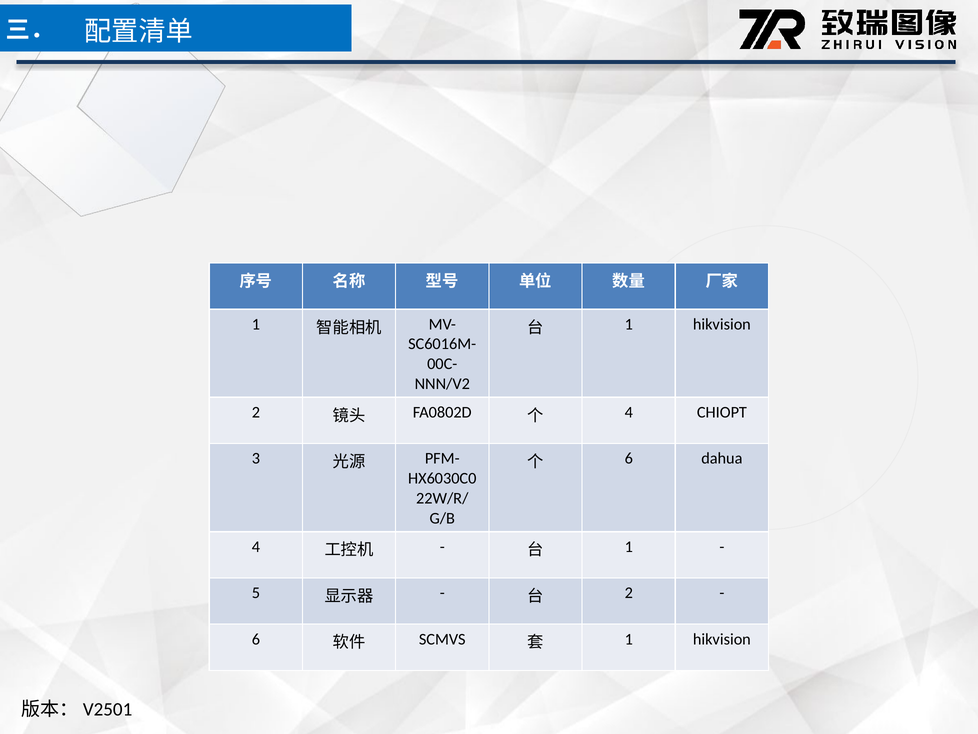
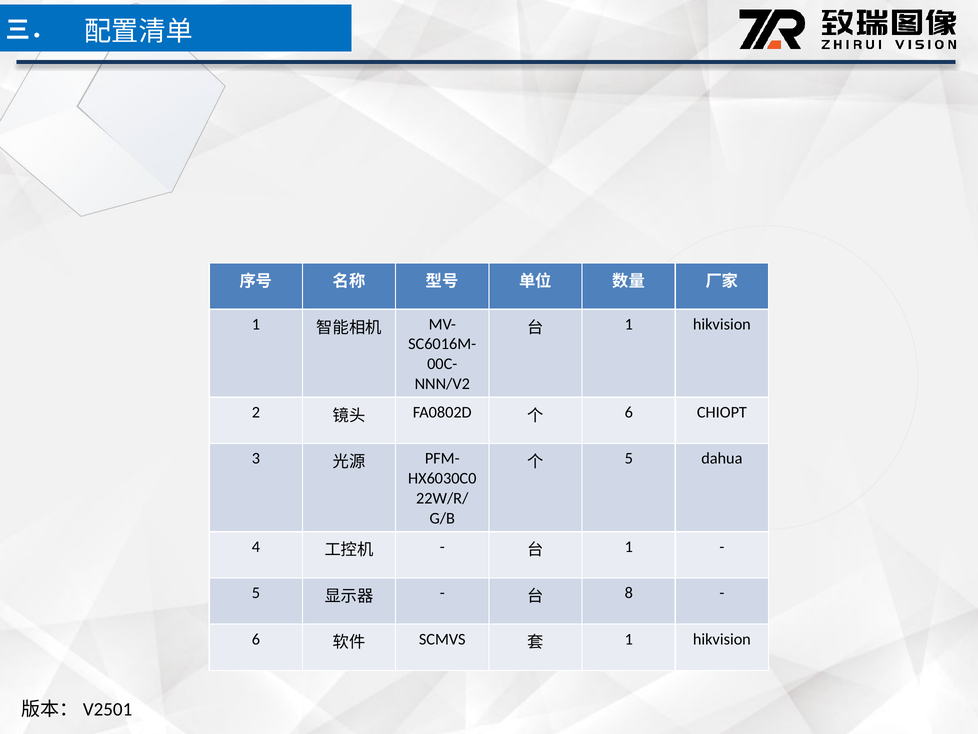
4: 4 -> 6 (629, 412)
6: 6 -> 5 (629, 458)
2: 2 -> 8 (629, 593)
